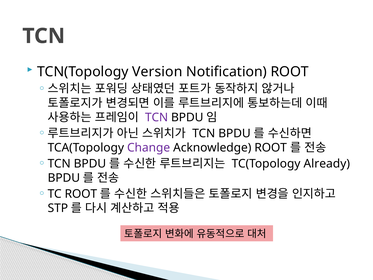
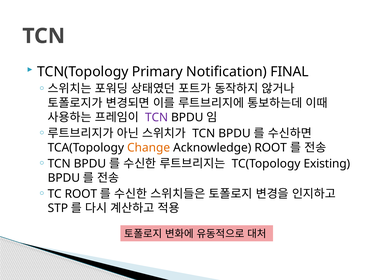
Version: Version -> Primary (157, 72)
Notification ROOT: ROOT -> FINAL (290, 72)
Change colour: purple -> orange (149, 148)
Already: Already -> Existing (327, 164)
